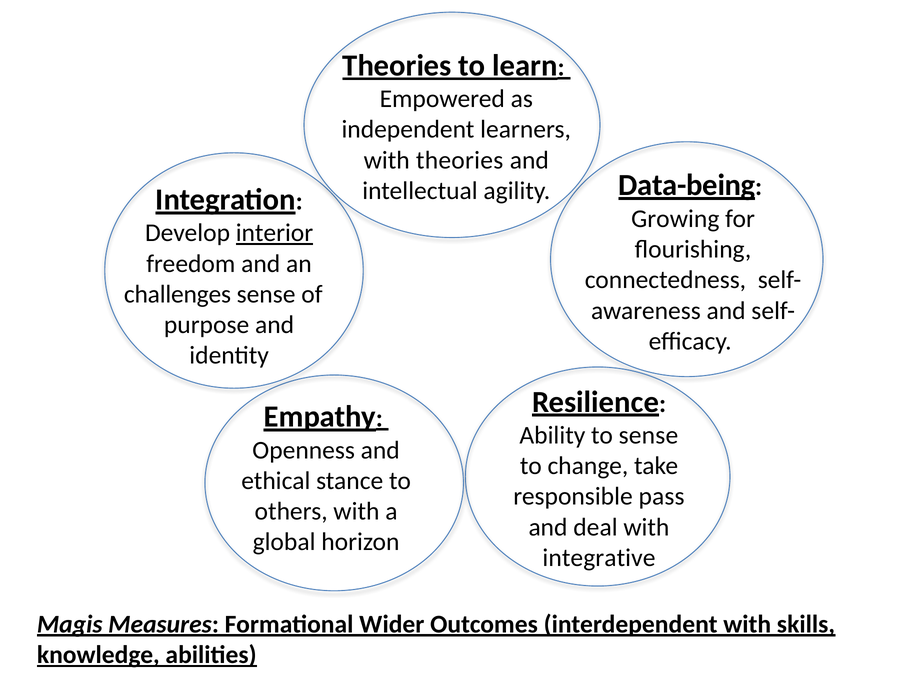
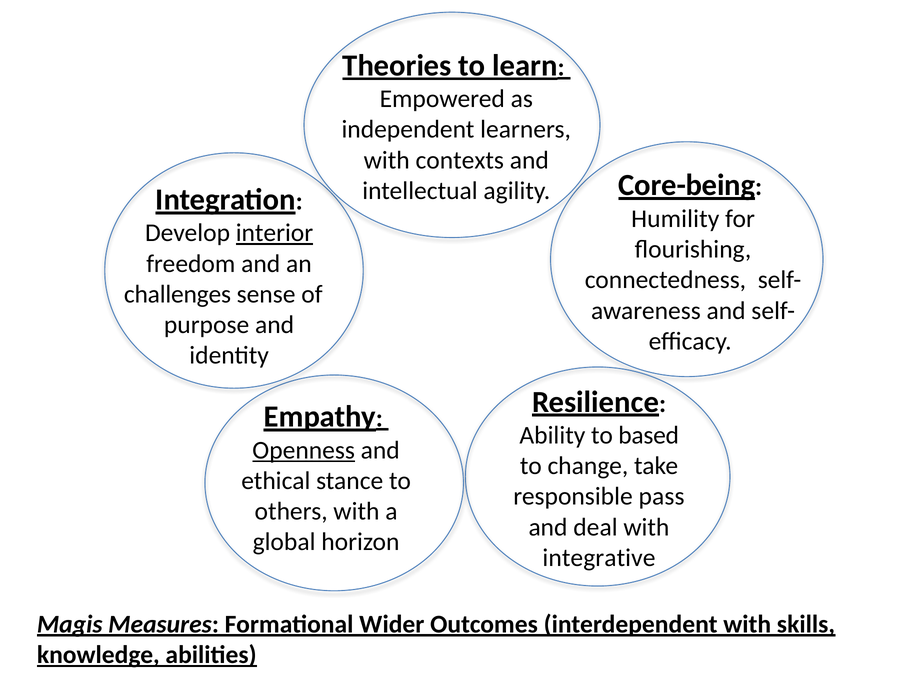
with theories: theories -> contexts (460, 160)
Data-being: Data-being -> Core-being (687, 185)
Growing: Growing -> Humility (675, 219)
to sense: sense -> based (649, 435)
Openness underline: none -> present (304, 450)
